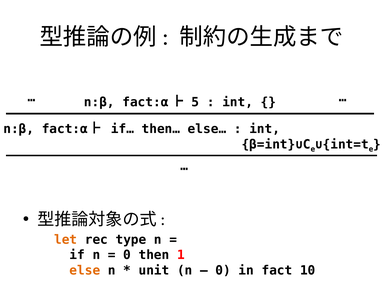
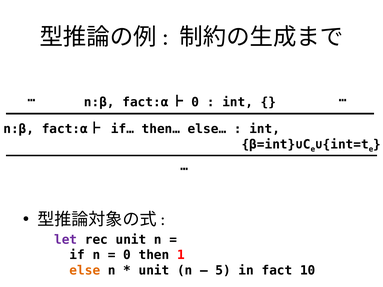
fact:α 5: 5 -> 0 (195, 102)
let colour: orange -> purple (66, 240)
rec type: type -> unit (131, 240)
0: 0 -> 5 (223, 271)
